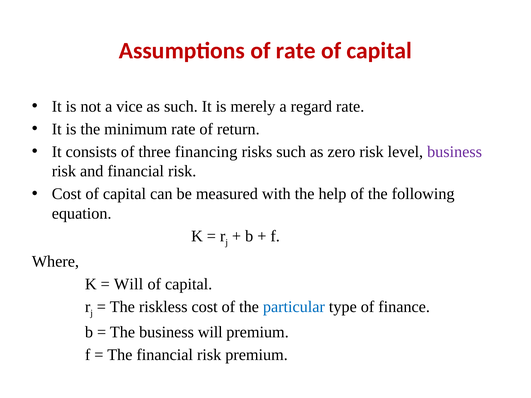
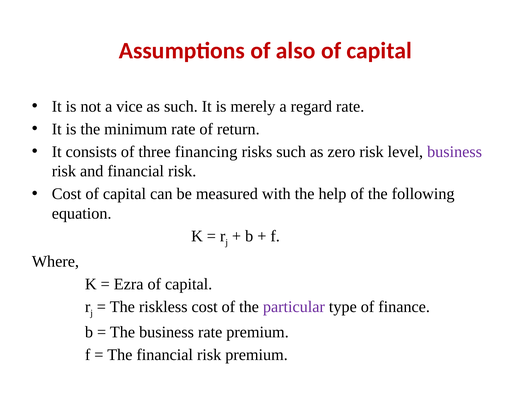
of rate: rate -> also (296, 51)
Will: Will -> Ezra (129, 284)
particular colour: blue -> purple (294, 307)
business will: will -> rate (210, 332)
